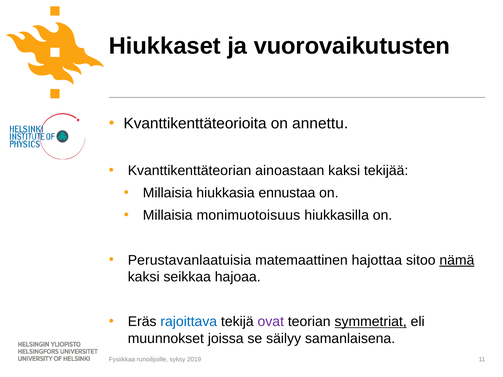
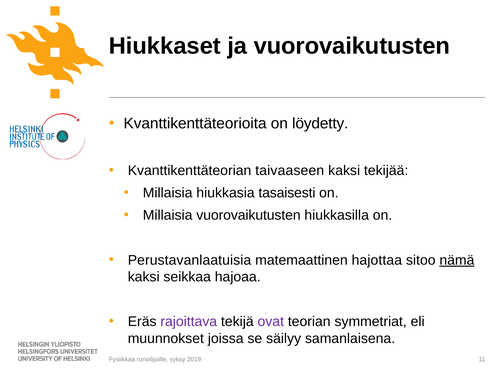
annettu: annettu -> löydetty (320, 124)
ainoastaan: ainoastaan -> taivaaseen (290, 171)
ennustaa: ennustaa -> tasaisesti (287, 193)
Millaisia monimuotoisuus: monimuotoisuus -> vuorovaikutusten (248, 216)
rajoittava colour: blue -> purple (189, 322)
symmetriat underline: present -> none (371, 322)
